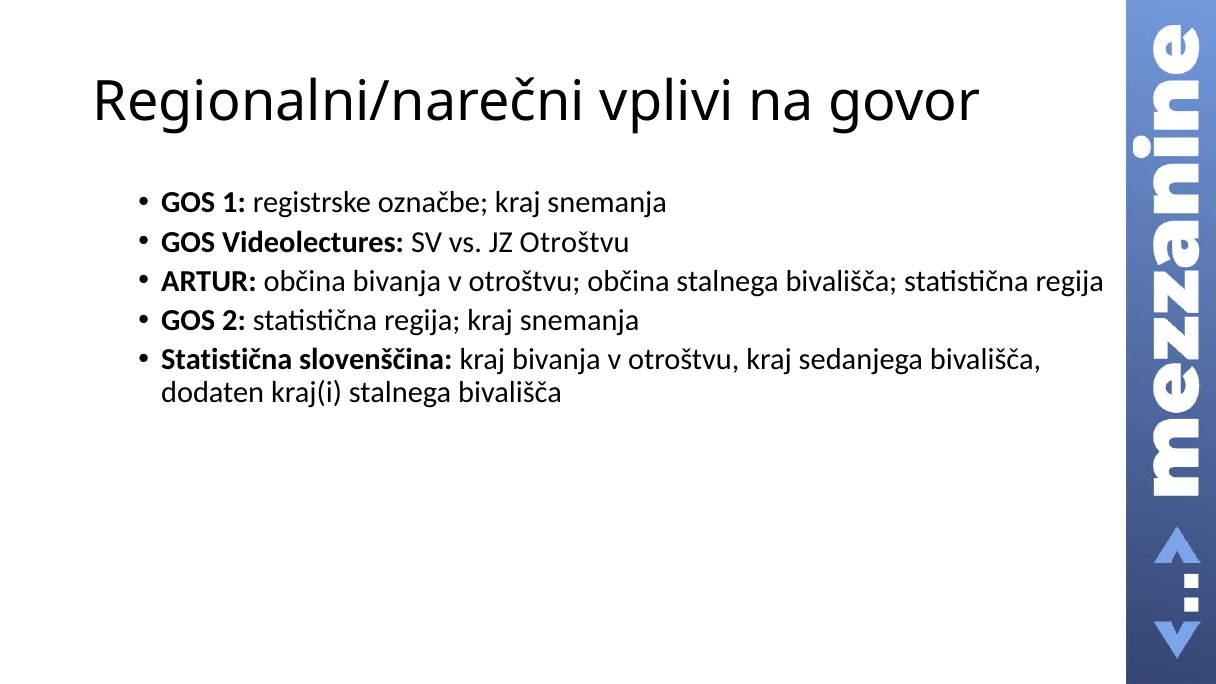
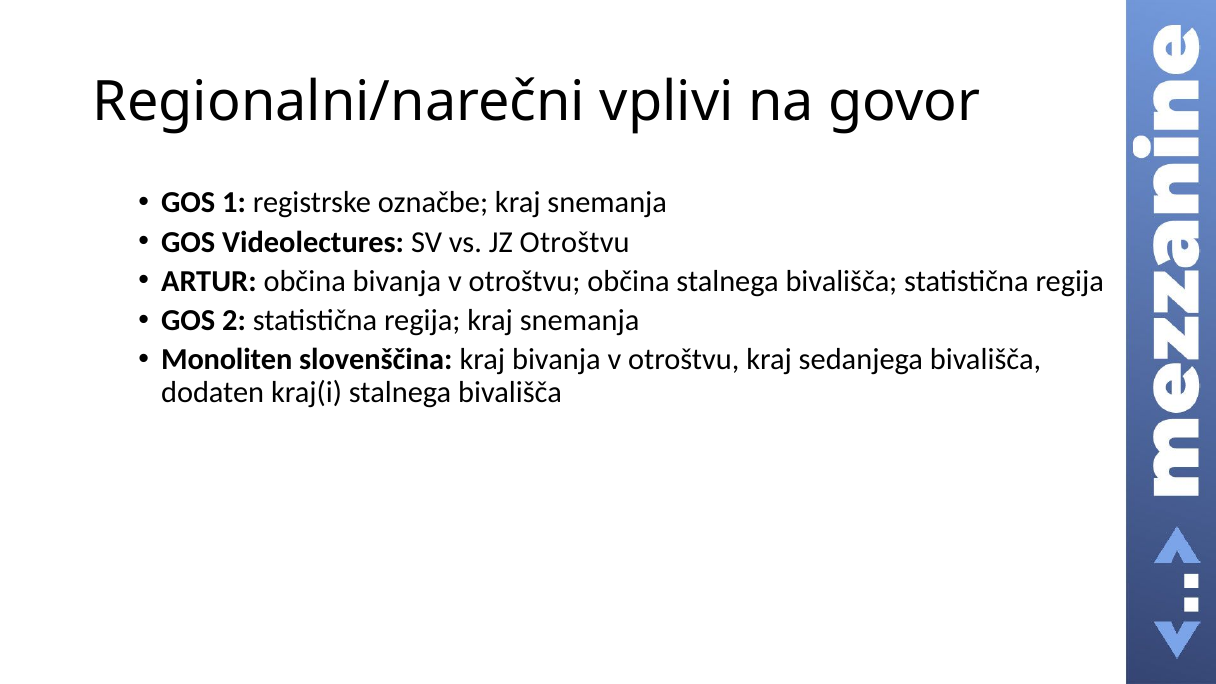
Statistična: Statistična -> Monoliten (227, 359)
